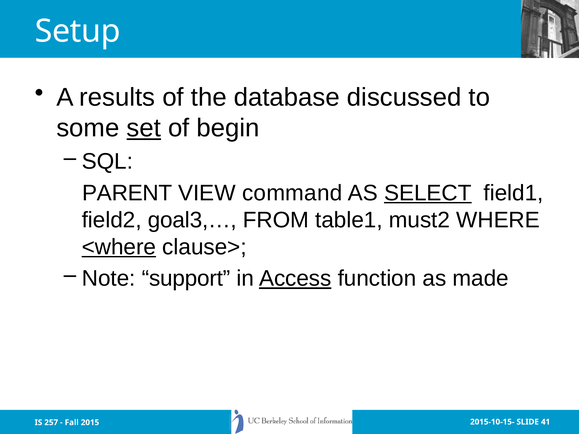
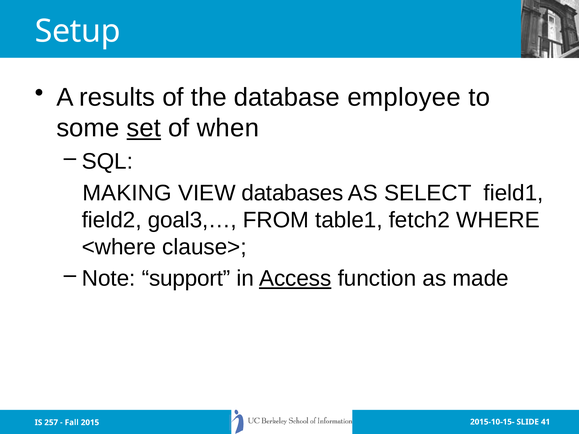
discussed: discussed -> employee (404, 97)
begin: begin -> when (228, 128)
PARENT: PARENT -> MAKING (127, 193)
command: command -> databases (292, 193)
SELECT underline: present -> none (428, 193)
must2: must2 -> fetch2 (419, 220)
<where underline: present -> none (119, 247)
